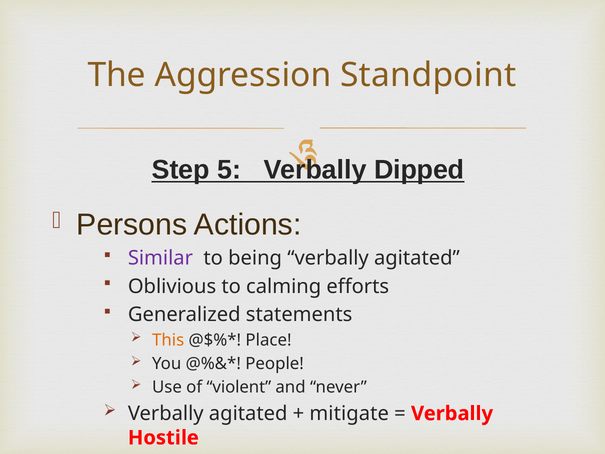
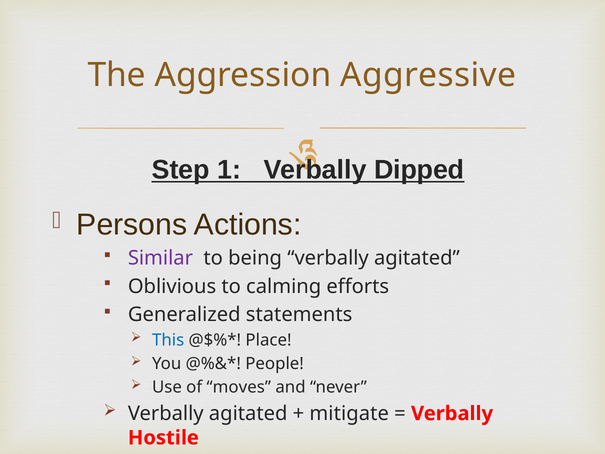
Standpoint: Standpoint -> Aggressive (428, 75)
5: 5 -> 1 (229, 170)
This colour: orange -> blue (168, 340)
violent: violent -> moves (239, 387)
